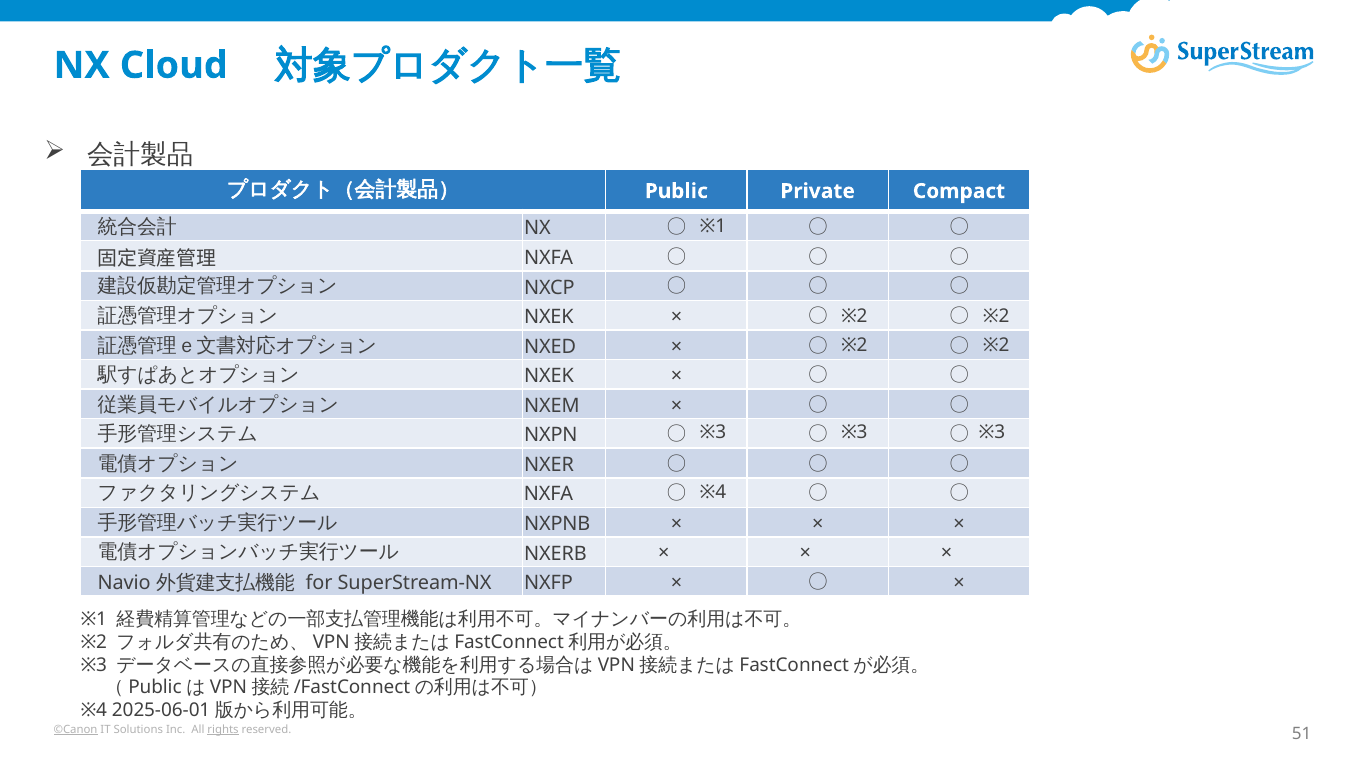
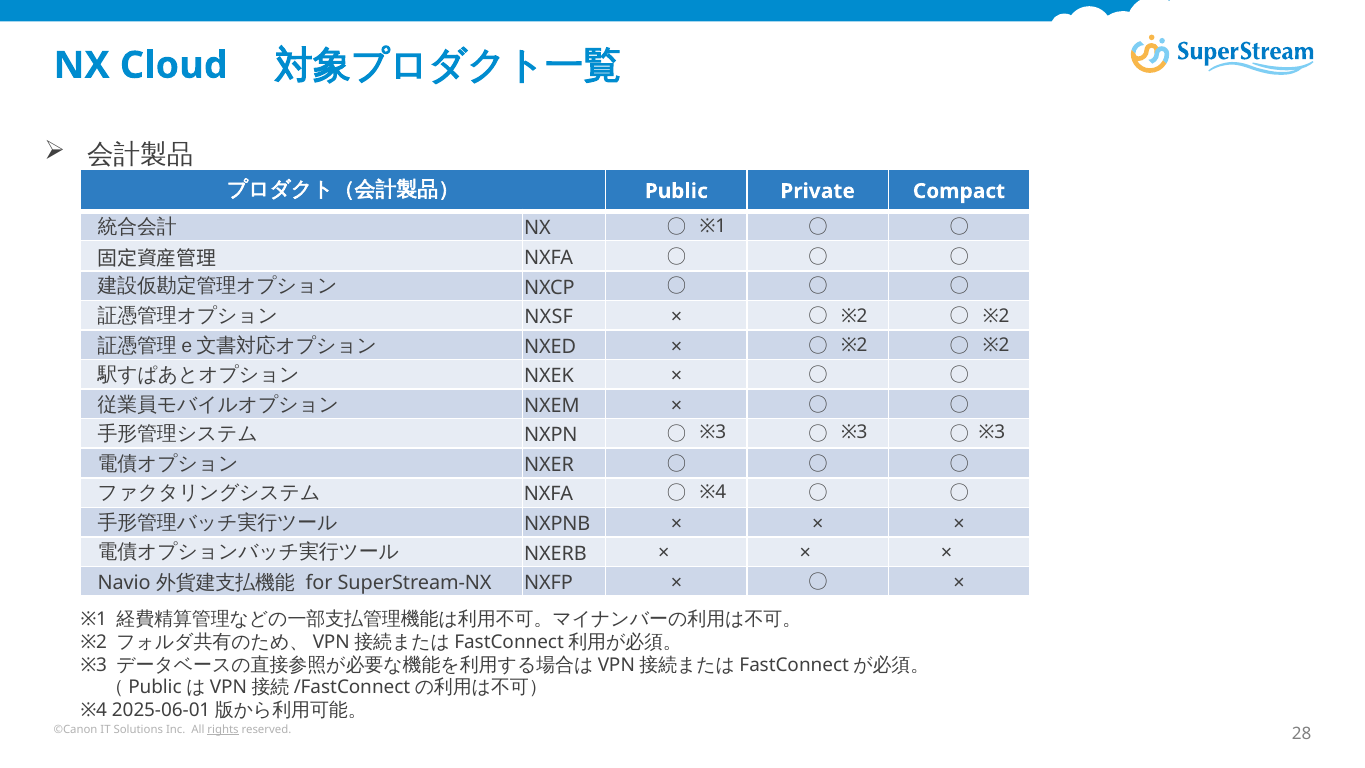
NXEK: NXEK -> NXSF (549, 317)
©Canon underline: present -> none (76, 729)
51: 51 -> 28 (1302, 734)
